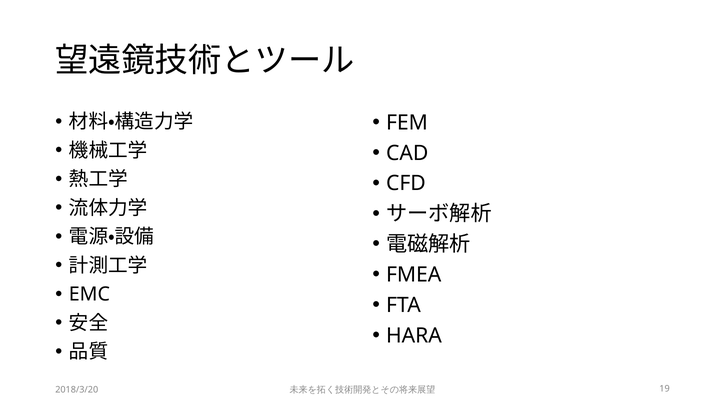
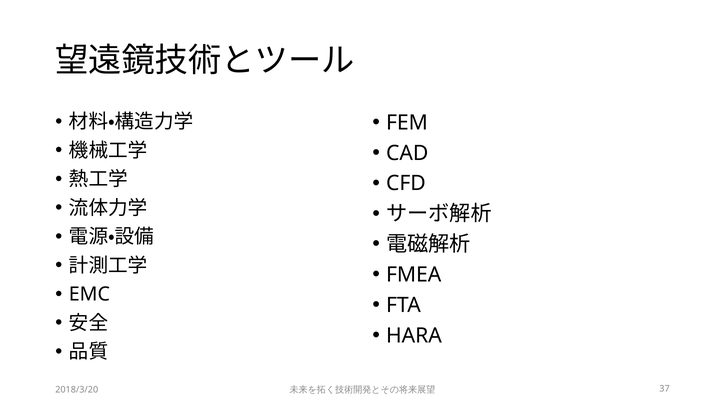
19: 19 -> 37 (665, 389)
